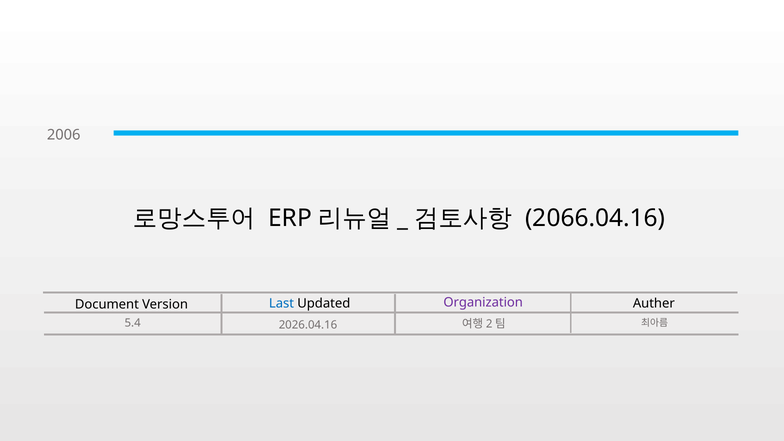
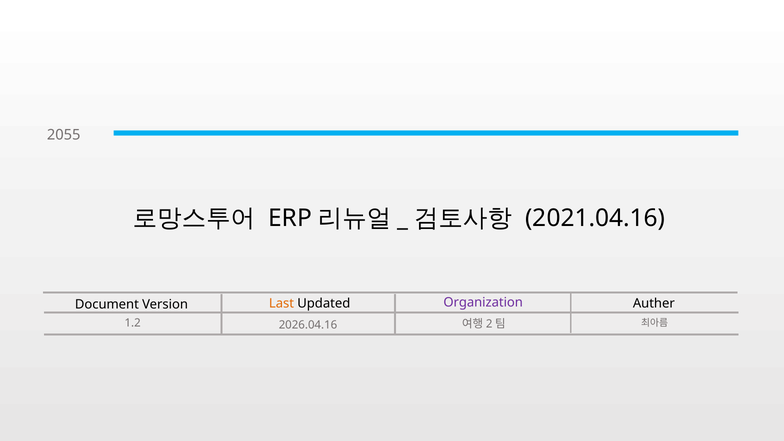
2006: 2006 -> 2055 (64, 135)
2066.04.16: 2066.04.16 -> 2021.04.16 (595, 218)
Last colour: blue -> orange (282, 303)
5.4: 5.4 -> 1.2 (133, 323)
